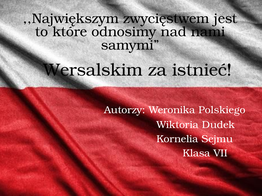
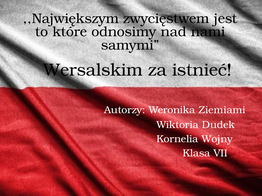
Polskiego: Polskiego -> Ziemiami (222, 110)
Sejmu: Sejmu -> Wojny (217, 139)
